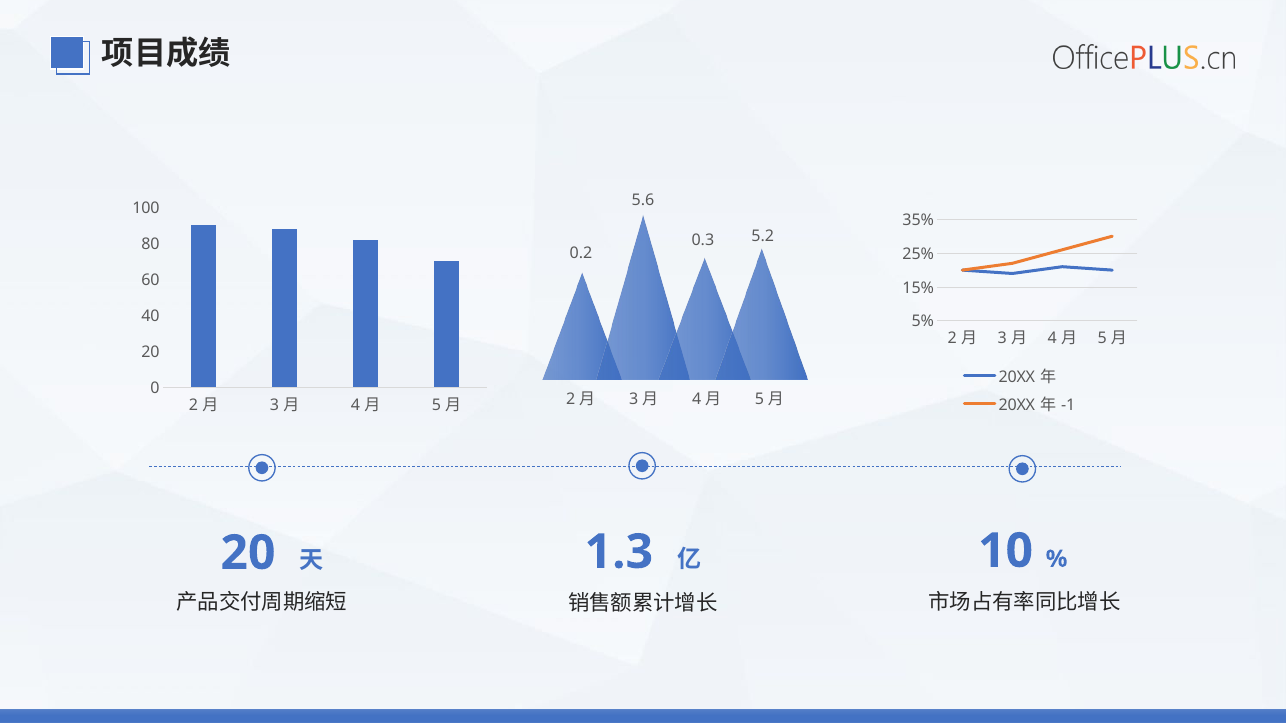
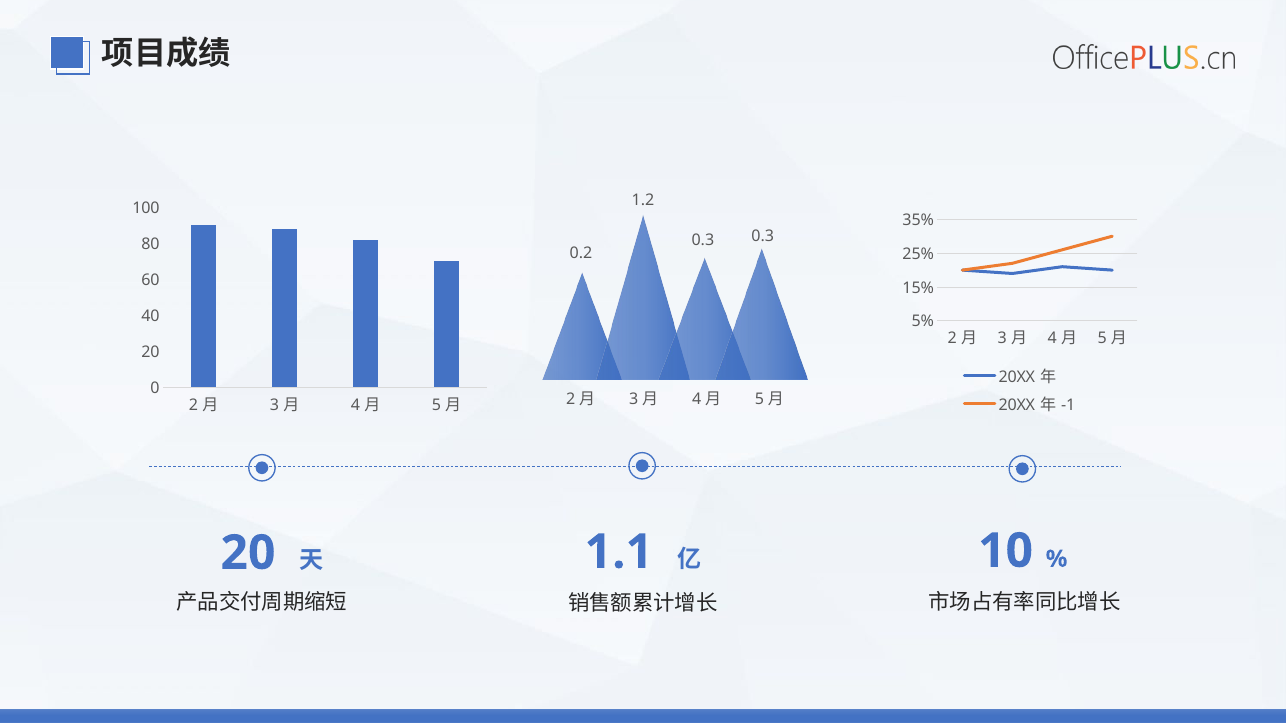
5.6: 5.6 -> 1.2 (643, 200)
5.2: 5.2 -> 0.3 (763, 236)
1.3: 1.3 -> 1.1 (619, 552)
